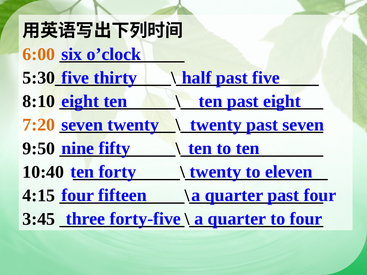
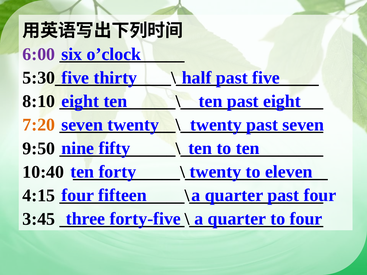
6:00 colour: orange -> purple (39, 54)
